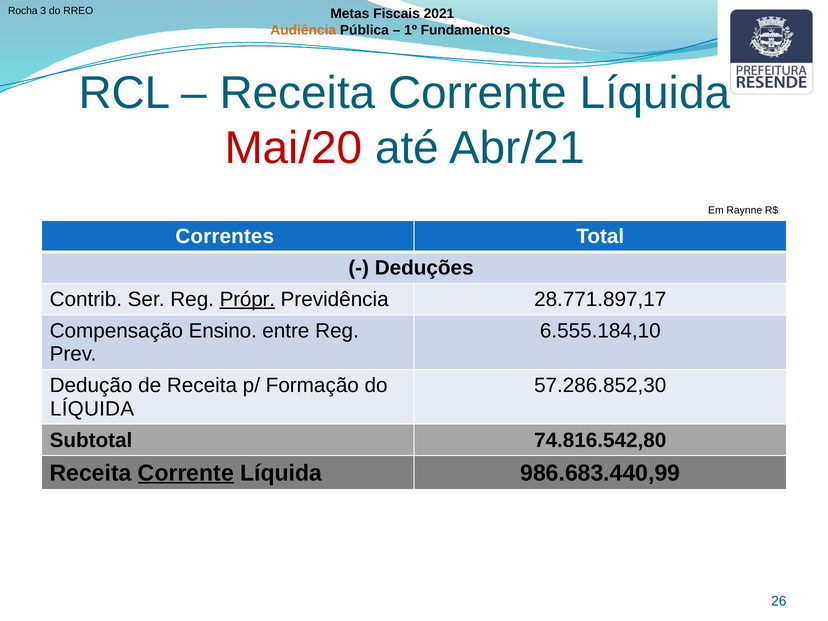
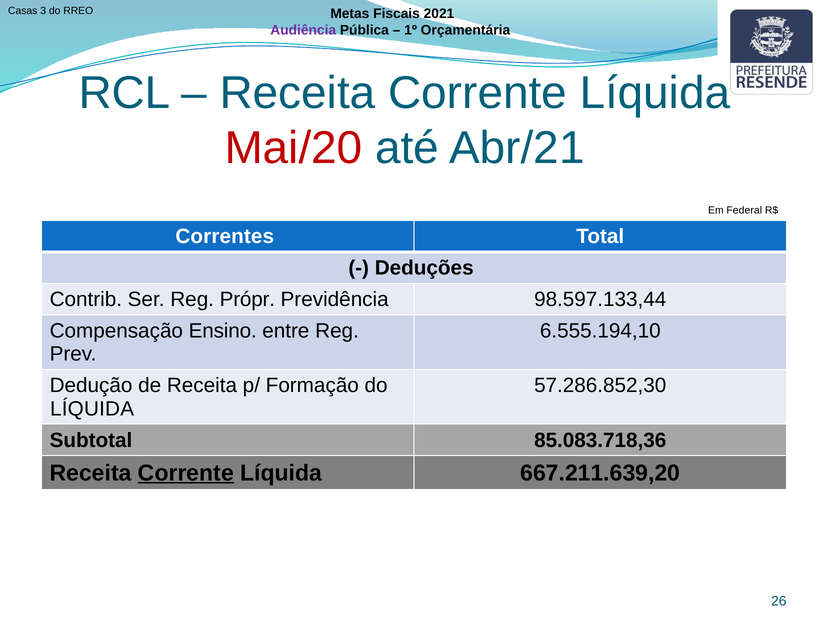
Rocha: Rocha -> Casas (23, 11)
Audiência colour: orange -> purple (303, 30)
Fundamentos: Fundamentos -> Orçamentária (465, 30)
Raynne: Raynne -> Federal (744, 210)
Própr underline: present -> none (247, 299)
28.771.897,17: 28.771.897,17 -> 98.597.133,44 (600, 299)
6.555.184,10: 6.555.184,10 -> 6.555.194,10 (600, 331)
74.816.542,80: 74.816.542,80 -> 85.083.718,36 (600, 440)
986.683.440,99: 986.683.440,99 -> 667.211.639,20 (600, 473)
